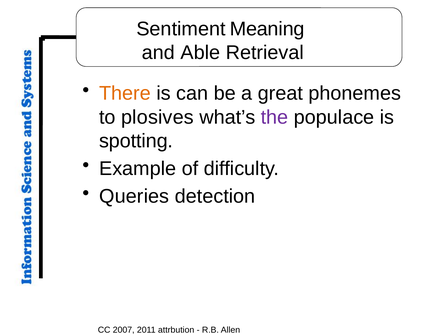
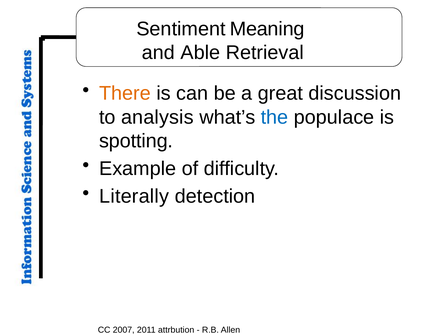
phonemes: phonemes -> discussion (355, 94)
plosives: plosives -> analysis (157, 117)
the colour: purple -> blue (275, 117)
Queries: Queries -> Literally (134, 197)
